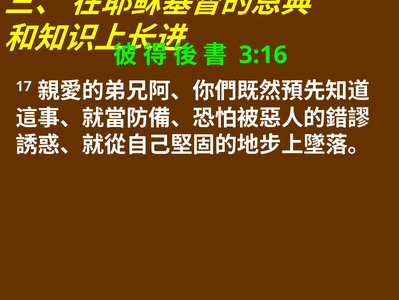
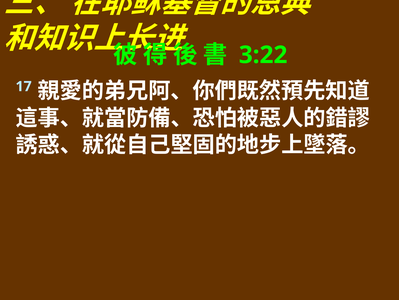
3:16: 3:16 -> 3:22 (263, 55)
